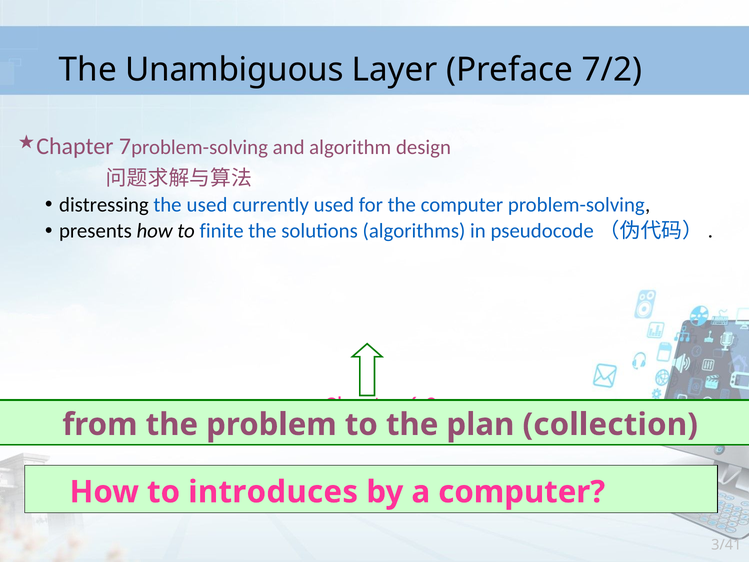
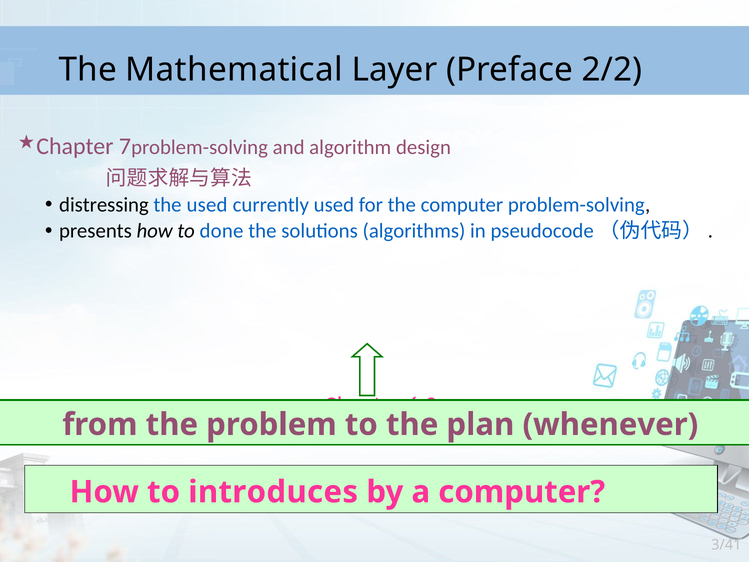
Unambiguous: Unambiguous -> Mathematical (234, 70)
7/2: 7/2 -> 2/2 (612, 70)
finite: finite -> done (221, 231)
collection: collection -> whenever (610, 424)
